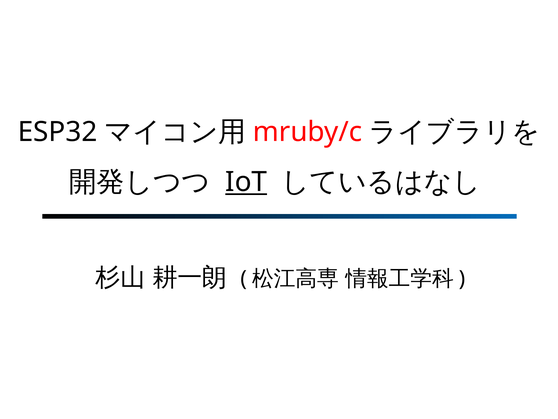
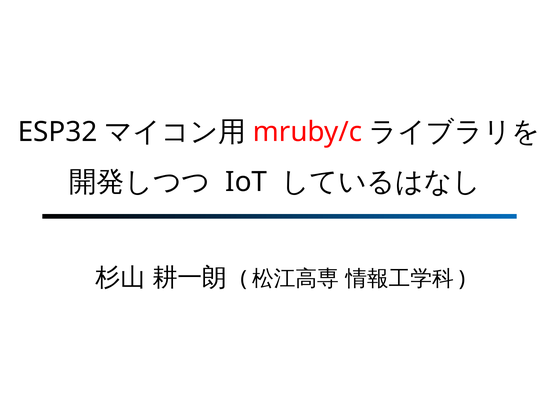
IoT underline: present -> none (246, 182)
